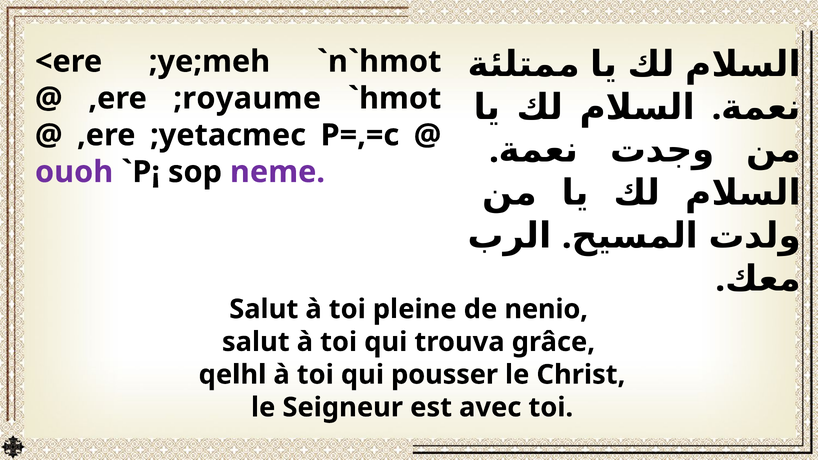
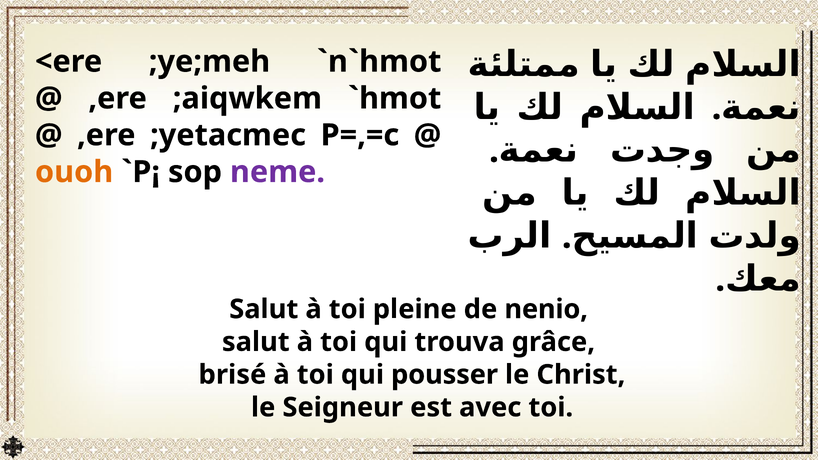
;royaume: ;royaume -> ;aiqwkem (247, 98)
ouoh colour: purple -> orange (74, 172)
qelhl: qelhl -> brisé (232, 375)
